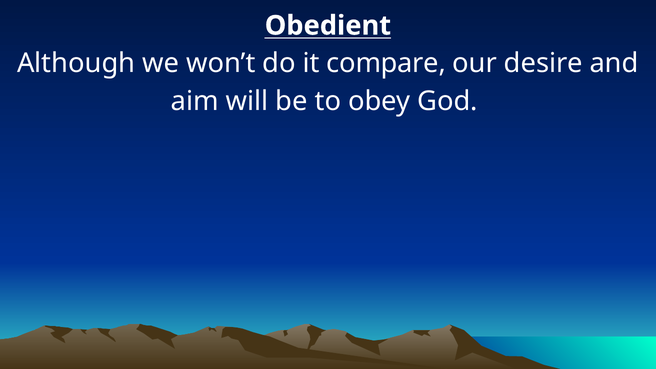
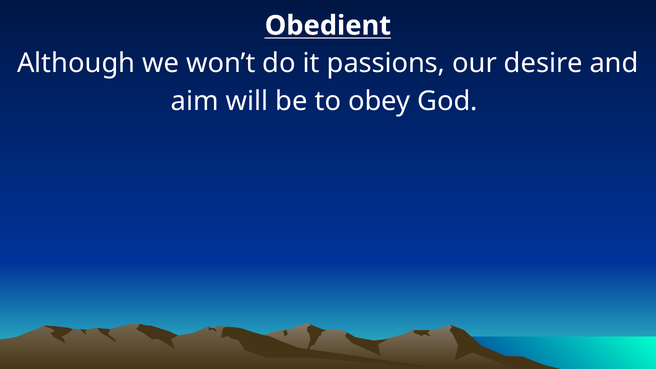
compare: compare -> passions (386, 63)
